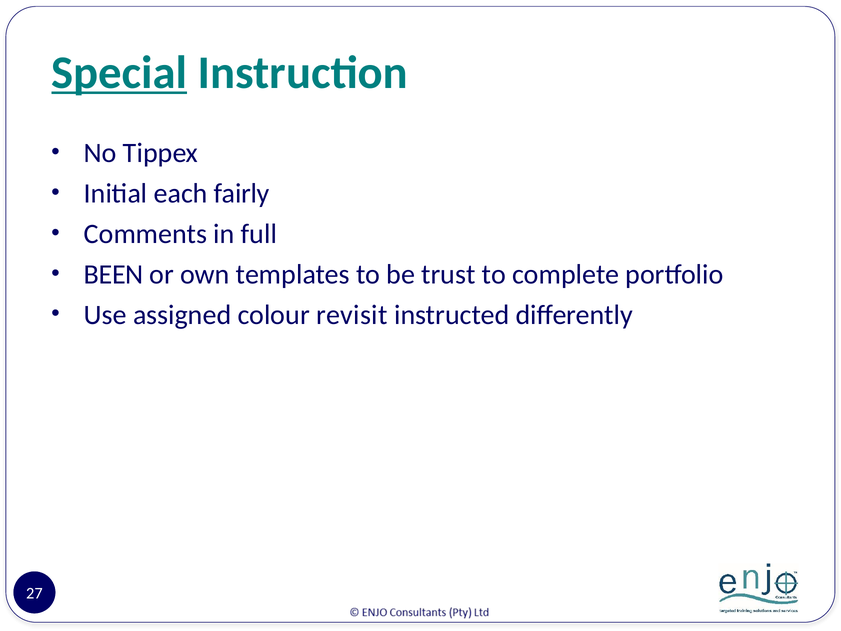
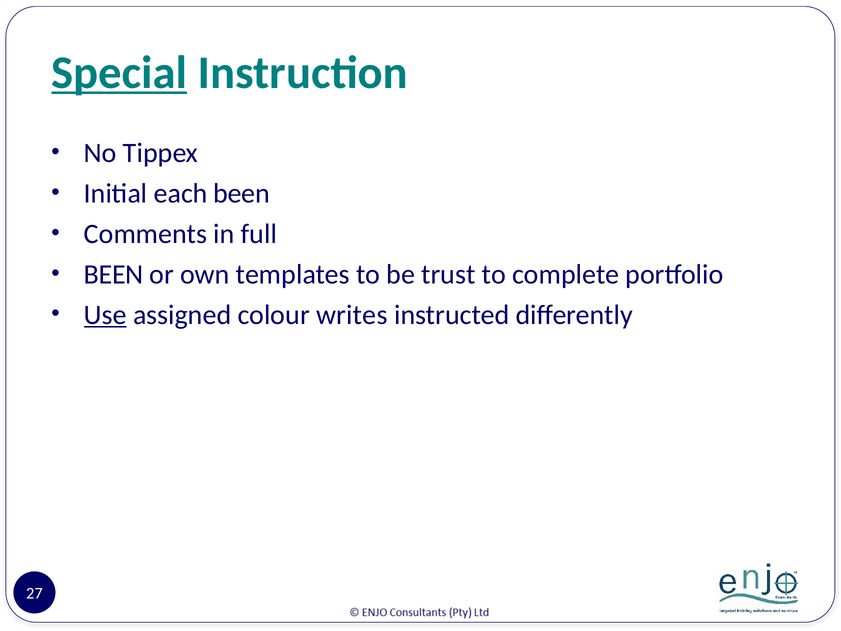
each fairly: fairly -> been (242, 193)
Use underline: none -> present (105, 315)
revisit: revisit -> writes (352, 315)
